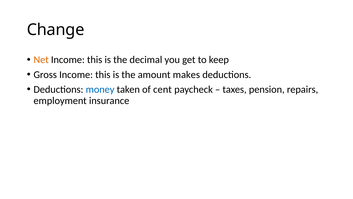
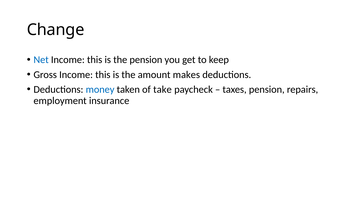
Net colour: orange -> blue (41, 60)
the decimal: decimal -> pension (146, 60)
cent: cent -> take (162, 89)
